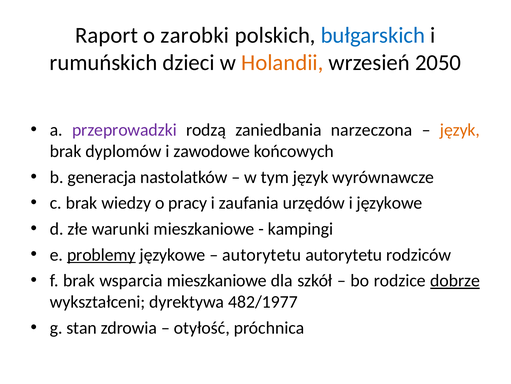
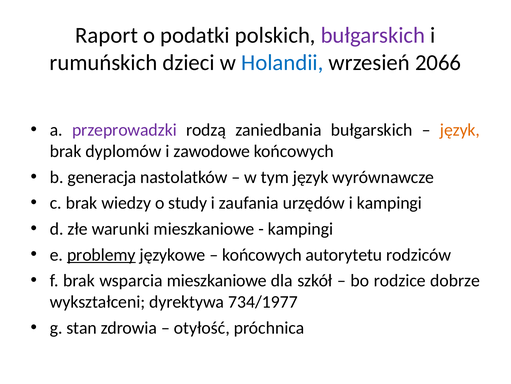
zarobki: zarobki -> podatki (195, 35)
bułgarskich colour: blue -> purple (373, 35)
Holandii colour: orange -> blue (282, 63)
2050: 2050 -> 2066 (438, 63)
zaniedbania narzeczona: narzeczona -> bułgarskich (372, 130)
pracy: pracy -> study (188, 203)
i językowe: językowe -> kampingi (389, 203)
autorytetu: autorytetu -> końcowych (262, 254)
dobrze underline: present -> none (455, 280)
482/1977: 482/1977 -> 734/1977 (263, 301)
